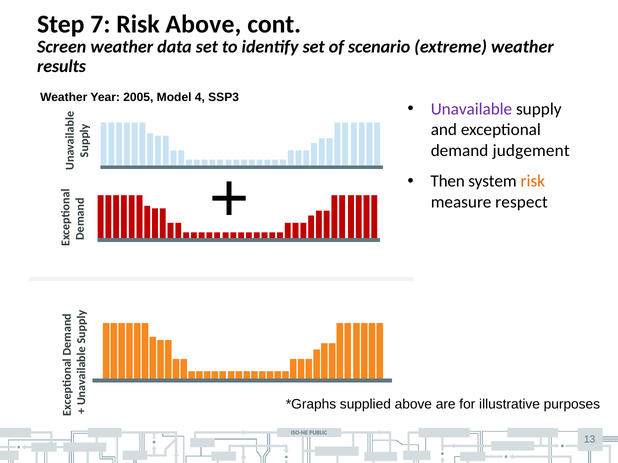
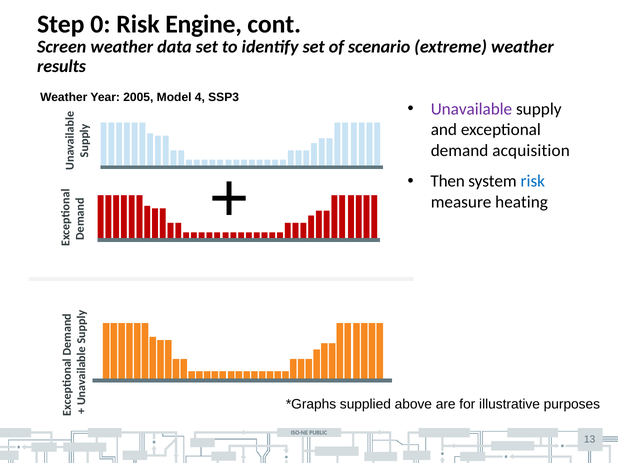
7: 7 -> 0 (100, 24)
Risk Above: Above -> Engine (204, 24)
judgement: judgement -> acquisition (531, 151)
risk colour: orange -> blue (533, 182)
respect: respect -> heating (522, 202)
